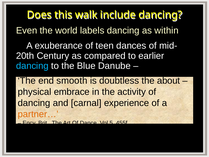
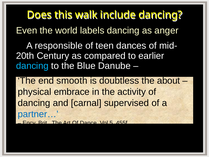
within: within -> anger (167, 30)
exuberance: exuberance -> responsible (59, 46)
experience: experience -> supervised (126, 103)
partner… colour: orange -> blue (38, 114)
